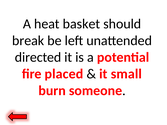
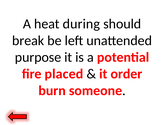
basket: basket -> during (81, 24)
directed: directed -> purpose (38, 57)
small: small -> order (126, 74)
